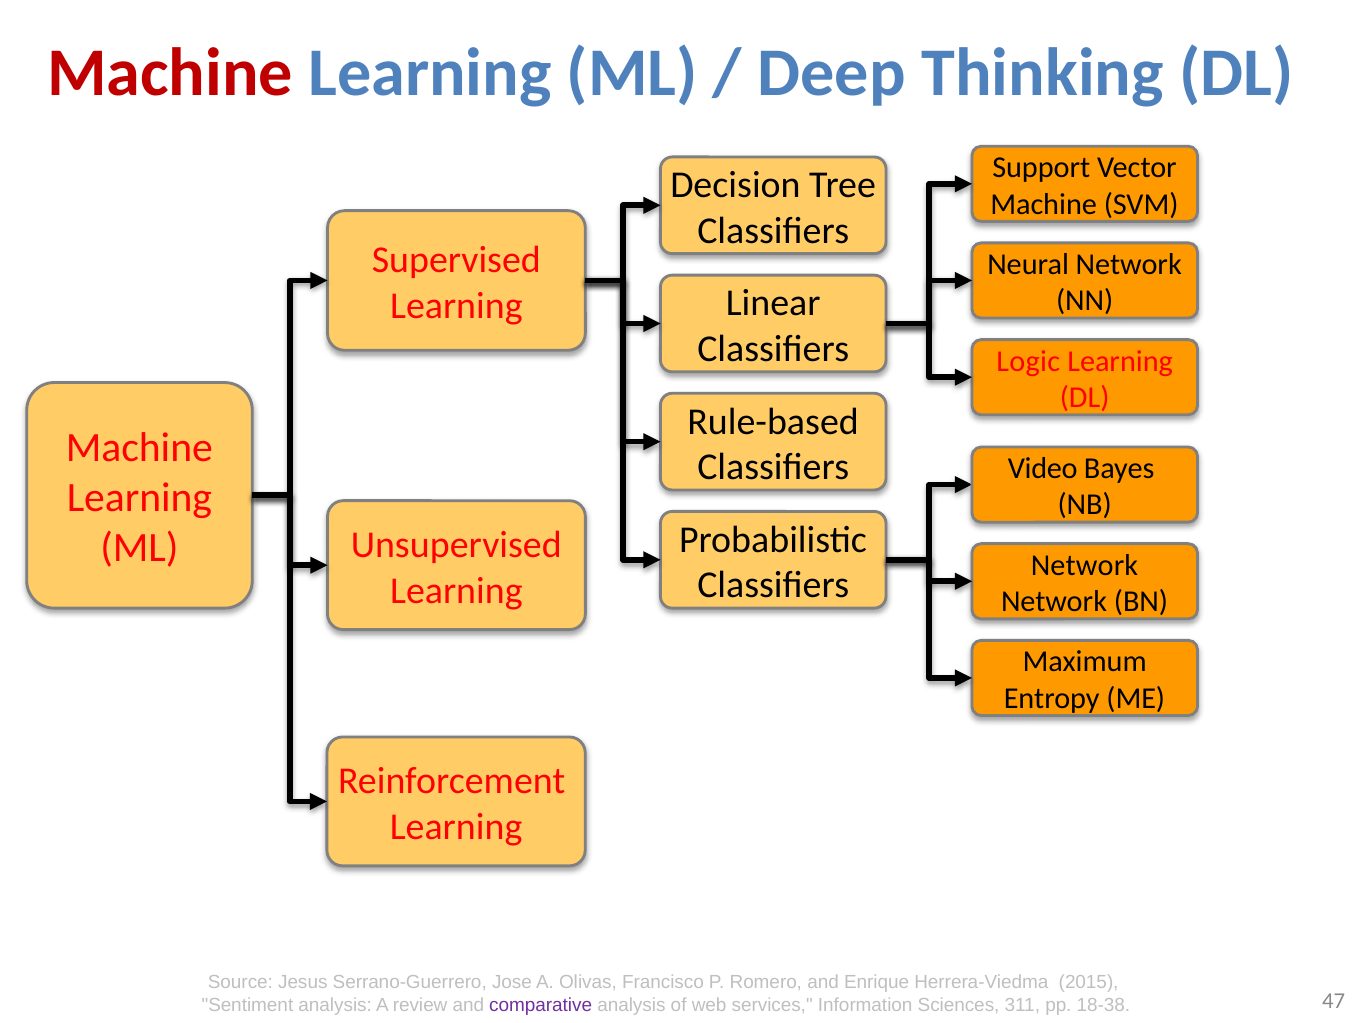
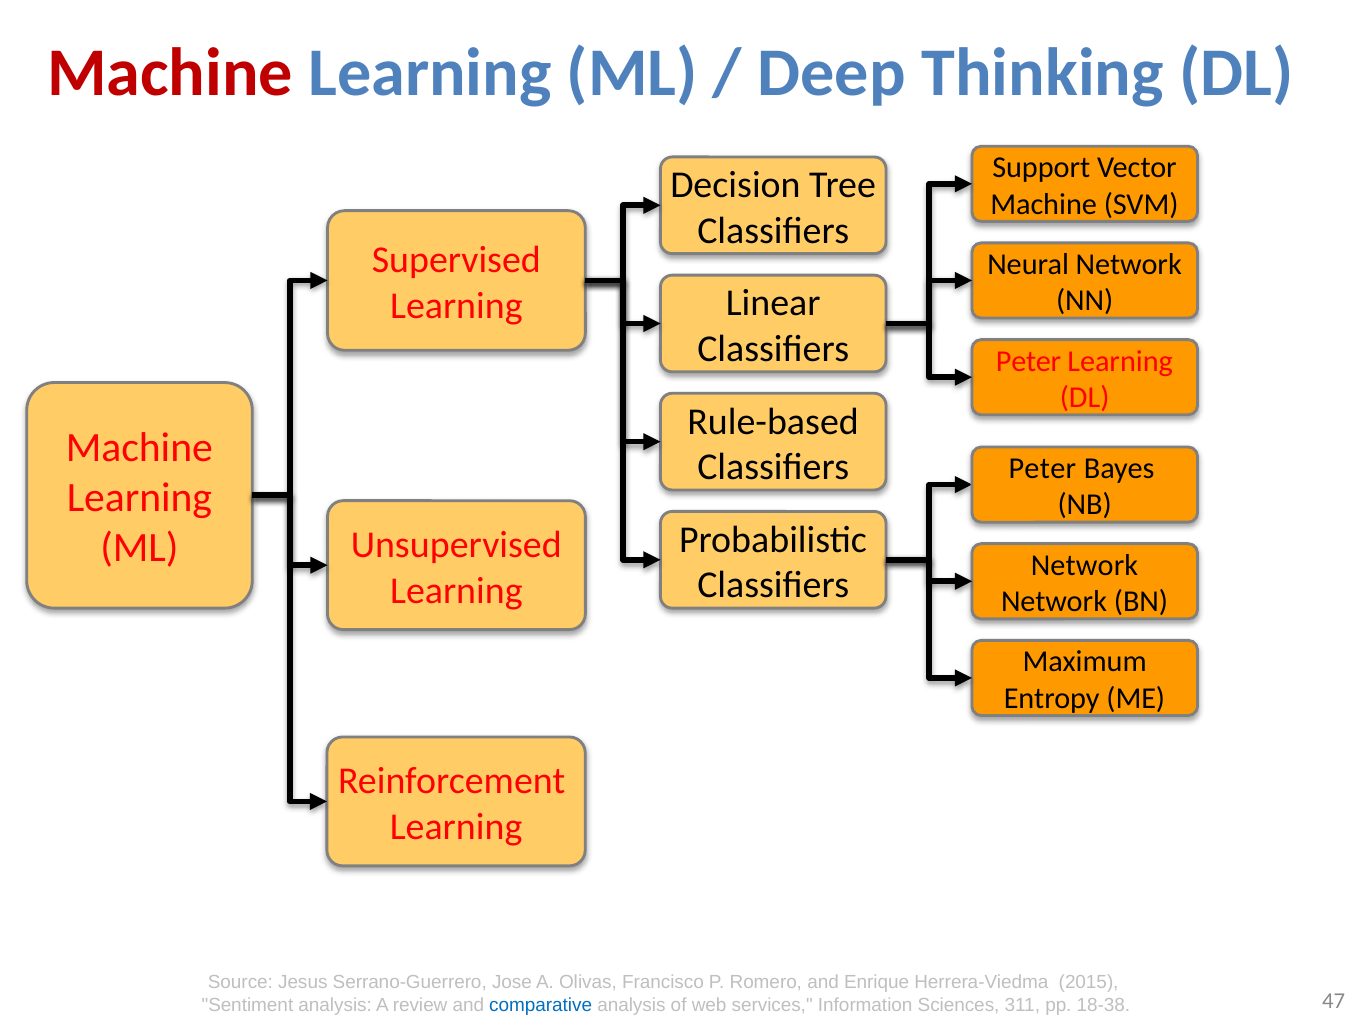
Logic: Logic -> Peter (1029, 361)
Video: Video -> Peter (1042, 468)
comparative colour: purple -> blue (541, 1005)
